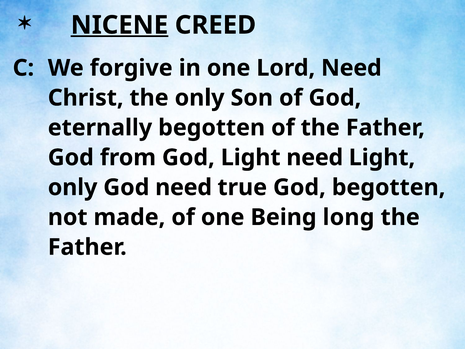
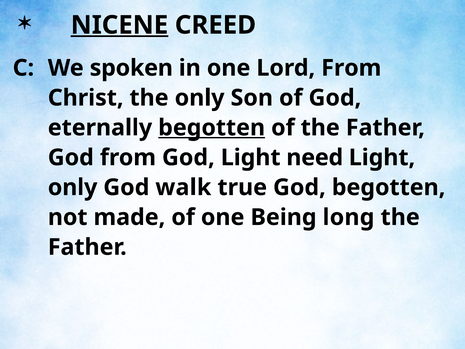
forgive: forgive -> spoken (131, 68)
Lord Need: Need -> From (351, 68)
begotten underline: none -> present (212, 128)
God need: need -> walk (183, 187)
